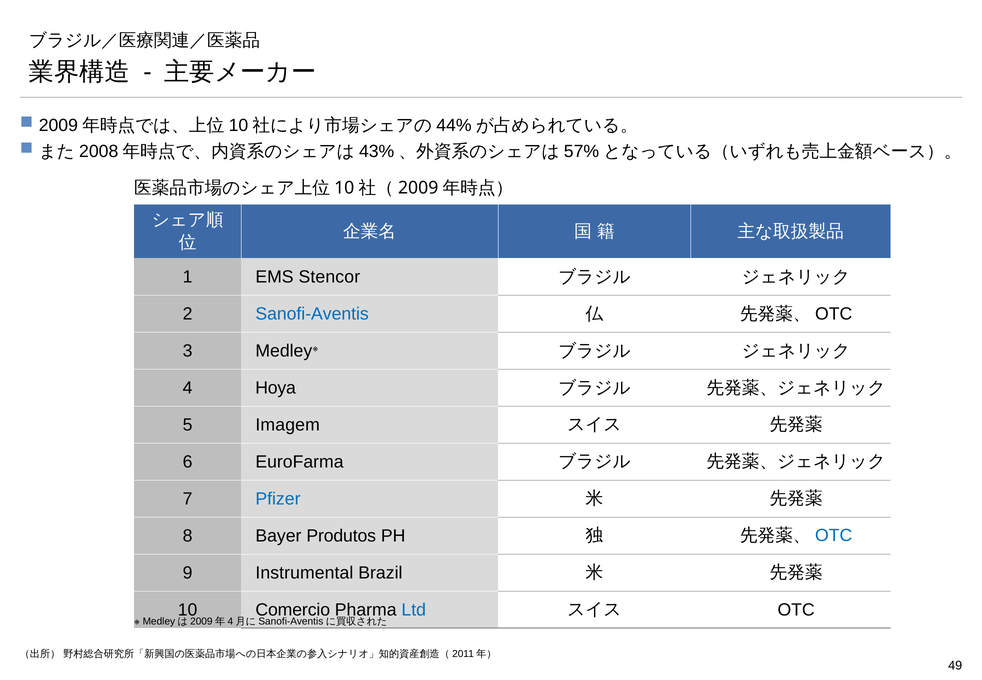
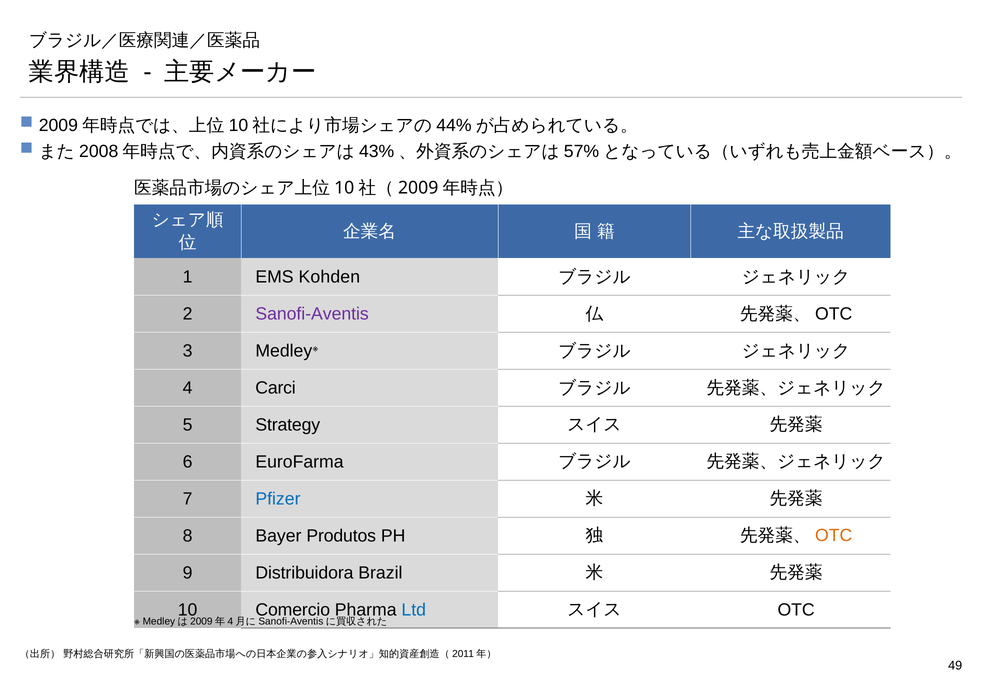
Stencor: Stencor -> Kohden (329, 277)
Sanofi-Aventis colour: blue -> purple (312, 314)
Hoya: Hoya -> Carci (276, 388)
Imagem: Imagem -> Strategy (288, 425)
OTC colour: blue -> orange (834, 535)
Instrumental: Instrumental -> Distribuidora (304, 573)
